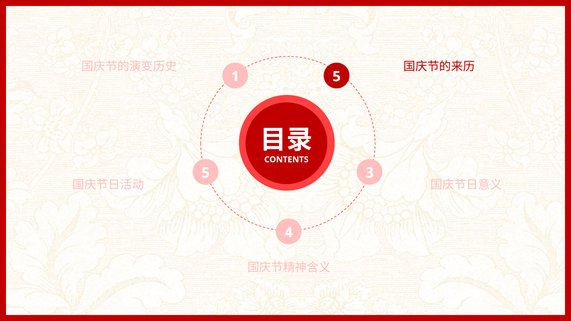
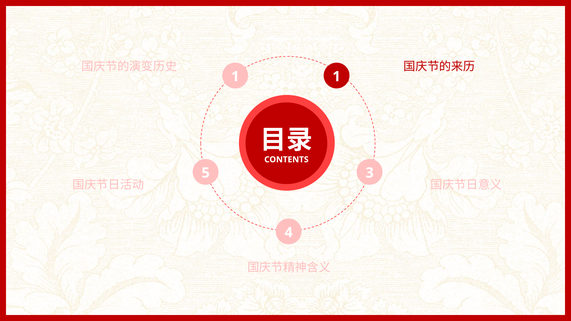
1 5: 5 -> 1 (337, 77)
